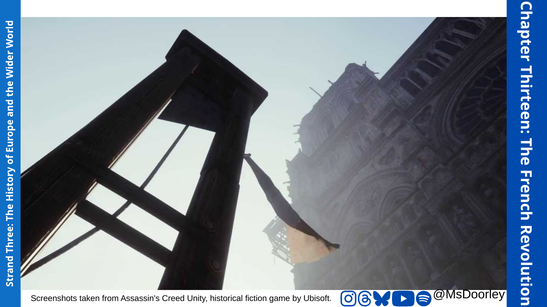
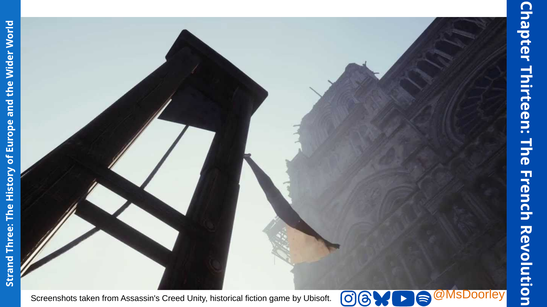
@MsDoorley colour: black -> orange (469, 295)
